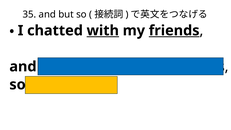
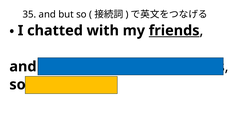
with underline: present -> none (103, 31)
